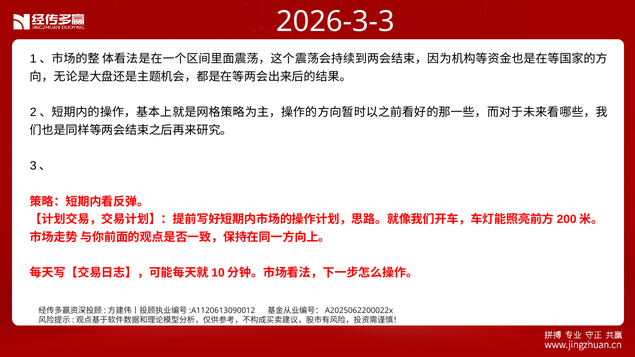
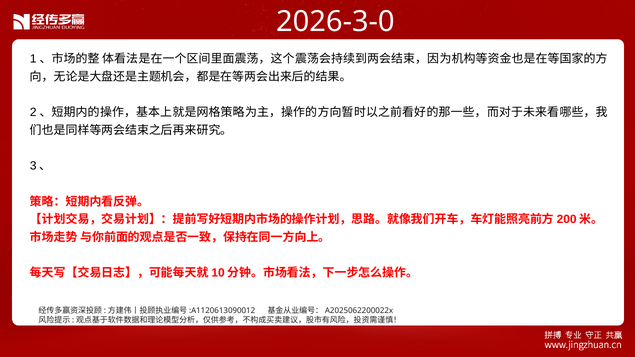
2026-3-3: 2026-3-3 -> 2026-3-0 (335, 22)
